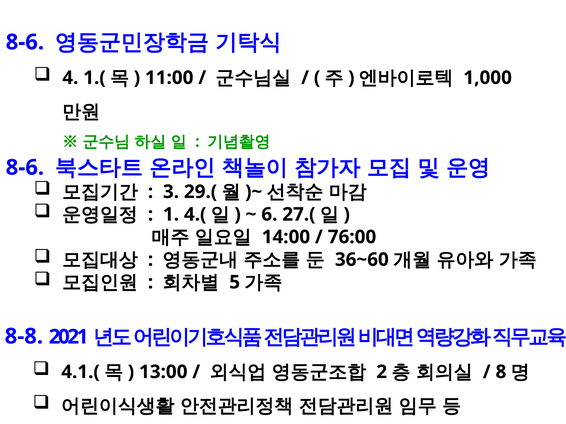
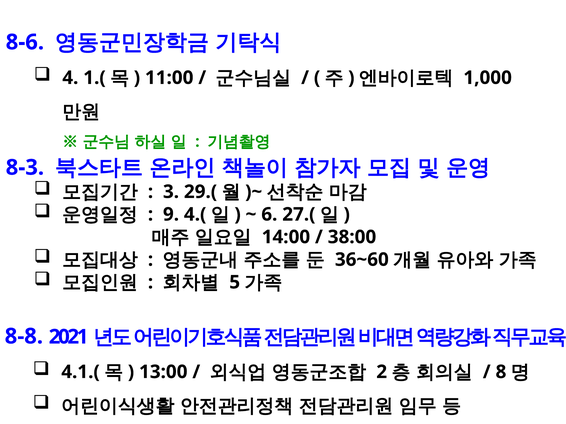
8-6: 8-6 -> 8-3 (25, 168)
1: 1 -> 9 (171, 215)
76:00: 76:00 -> 38:00 (352, 237)
